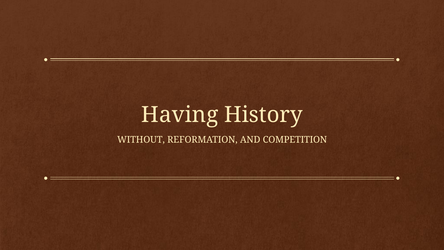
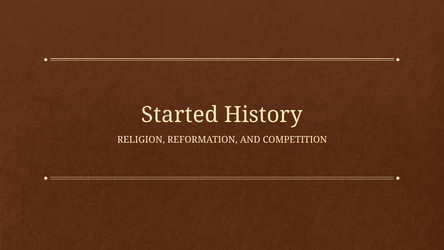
Having: Having -> Started (180, 115)
WITHOUT: WITHOUT -> RELIGION (141, 140)
